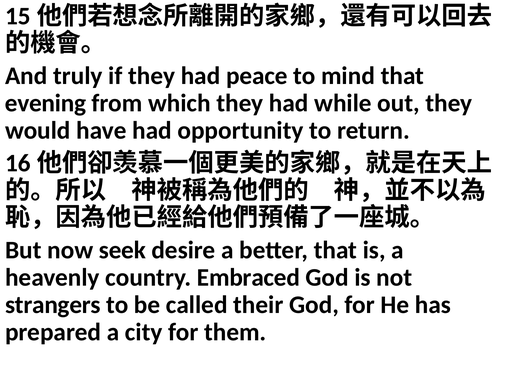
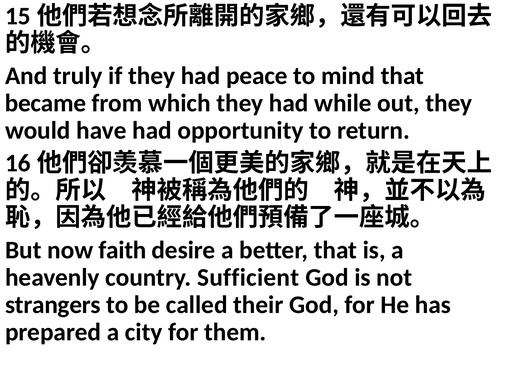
evening: evening -> became (46, 103)
seek: seek -> faith (122, 251)
Embraced: Embraced -> Sufficient (248, 278)
